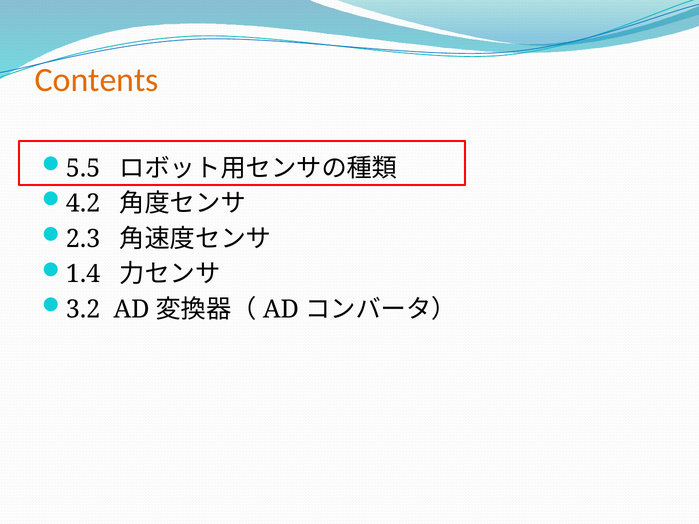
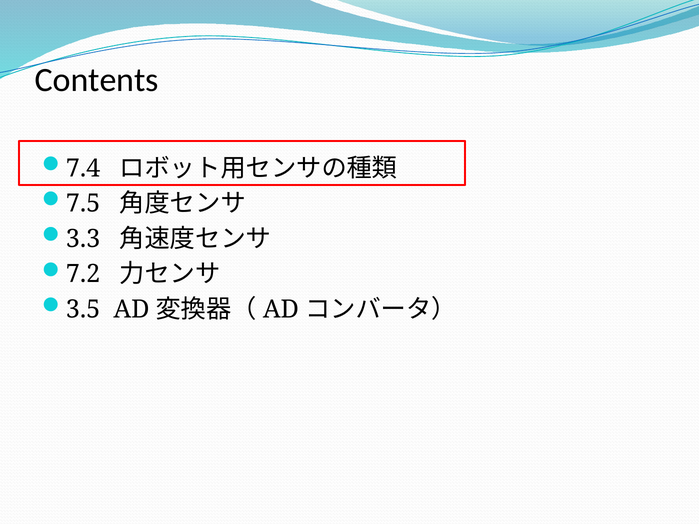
Contents colour: orange -> black (97, 80)
5.5: 5.5 -> 7.4 (83, 168)
4.2: 4.2 -> 7.5 (83, 204)
2.3: 2.3 -> 3.3 (83, 239)
1.4: 1.4 -> 7.2 (83, 274)
3.2: 3.2 -> 3.5 (83, 310)
